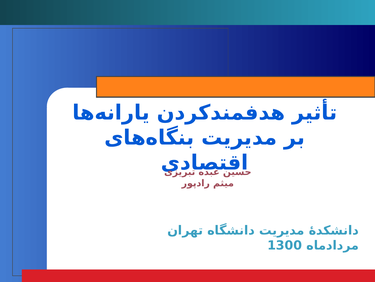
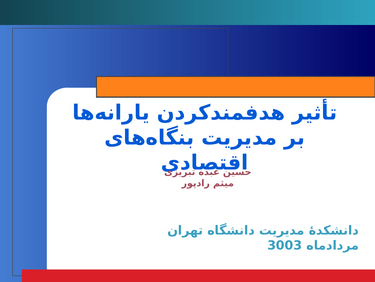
1300: 1300 -> 3003 (285, 245)
